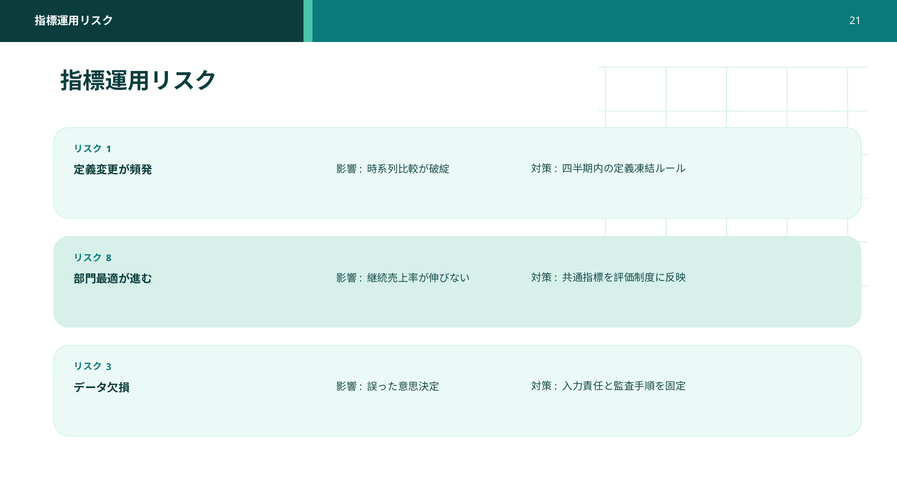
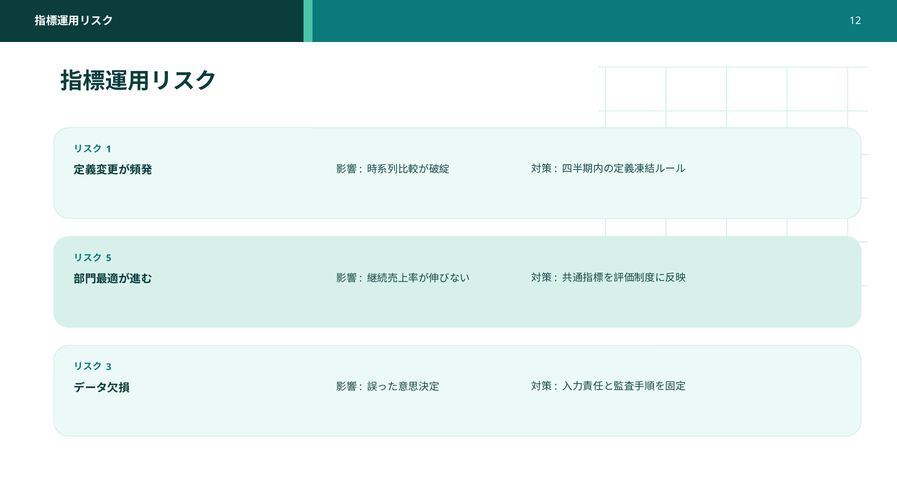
21: 21 -> 12 (855, 21)
8: 8 -> 5 (109, 258)
